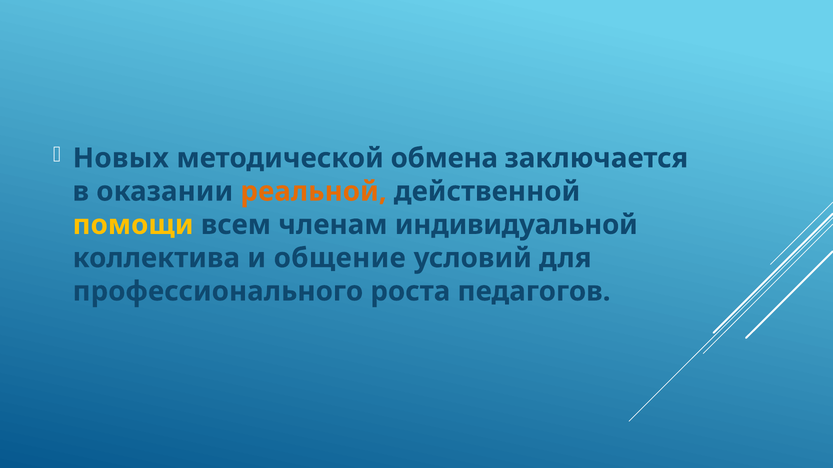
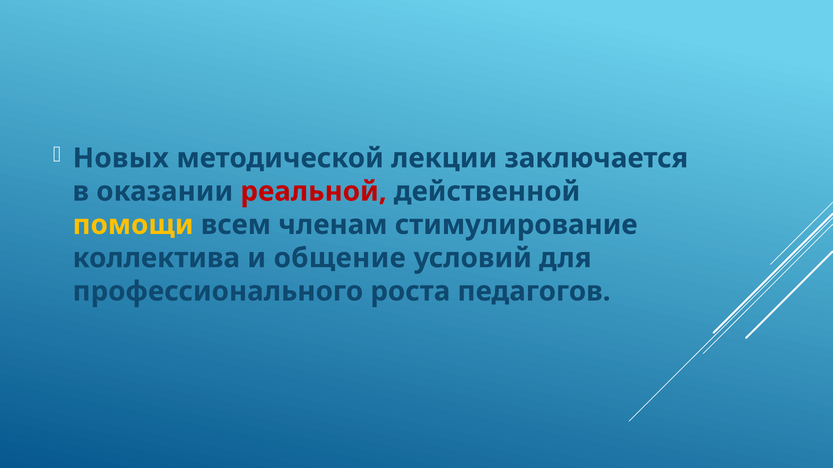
обмена: обмена -> лекции (444, 158)
реальной colour: orange -> red (314, 192)
индивидуальной: индивидуальной -> стимулирование (516, 225)
